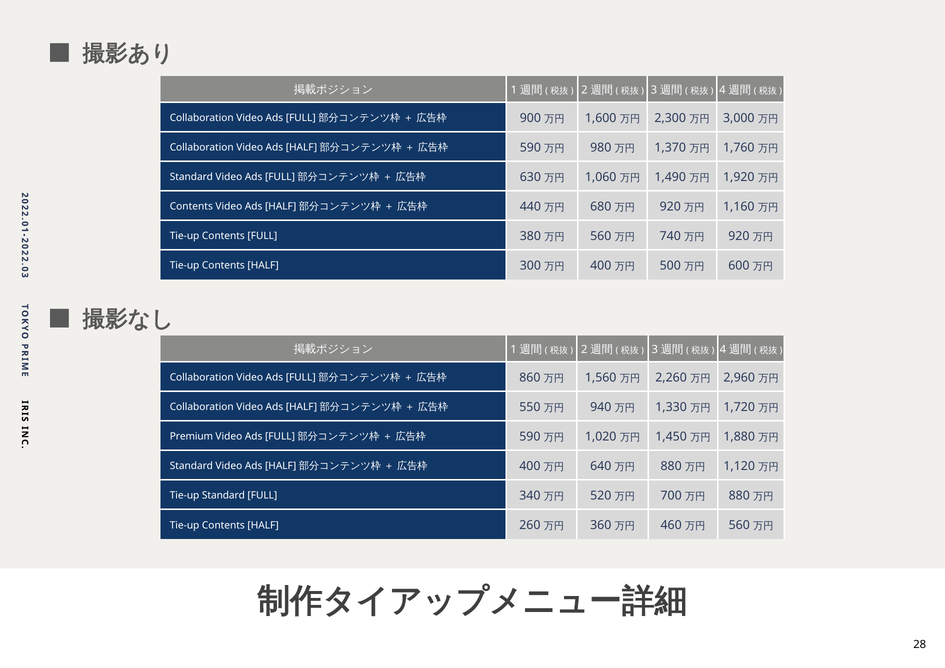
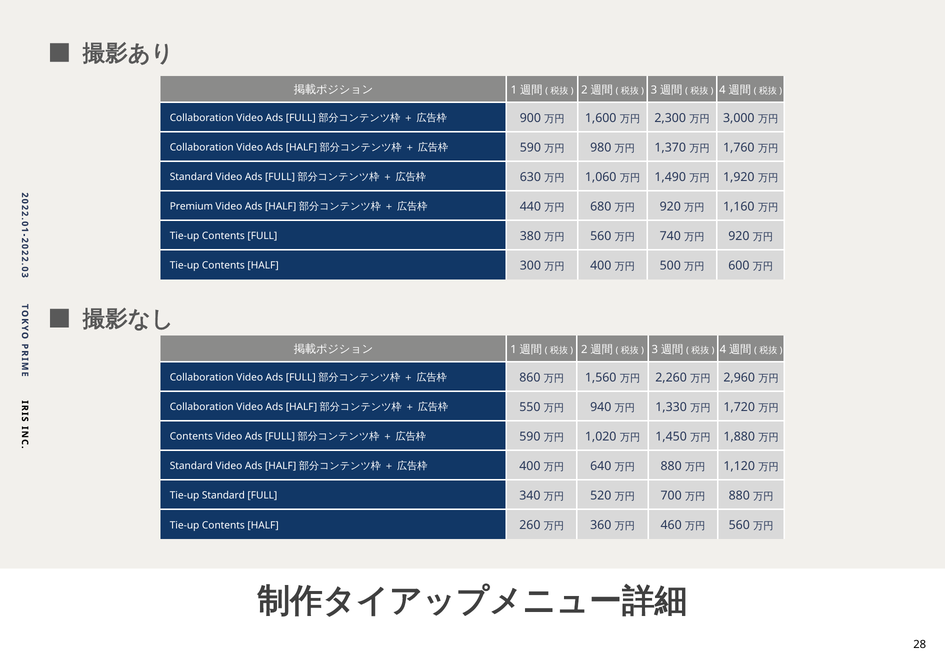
Contents: Contents -> Premium (191, 207)
Premium: Premium -> Contents (191, 437)
